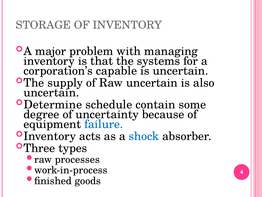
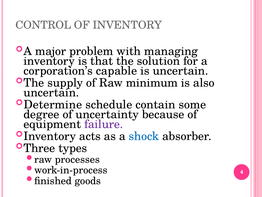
STORAGE: STORAGE -> CONTROL (43, 25)
systems: systems -> solution (158, 61)
Raw uncertain: uncertain -> minimum (152, 83)
failure colour: blue -> purple (104, 124)
